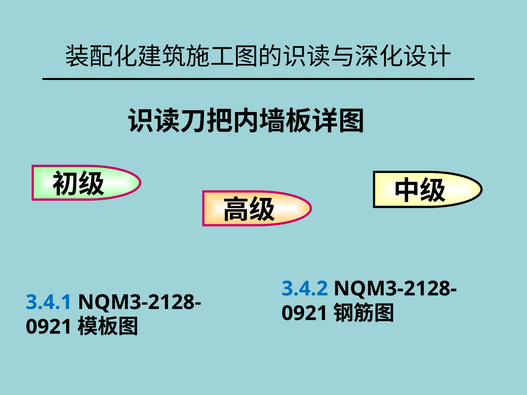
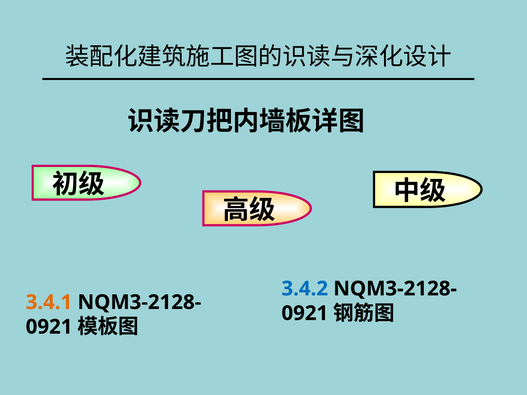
3.4.1 colour: blue -> orange (49, 302)
